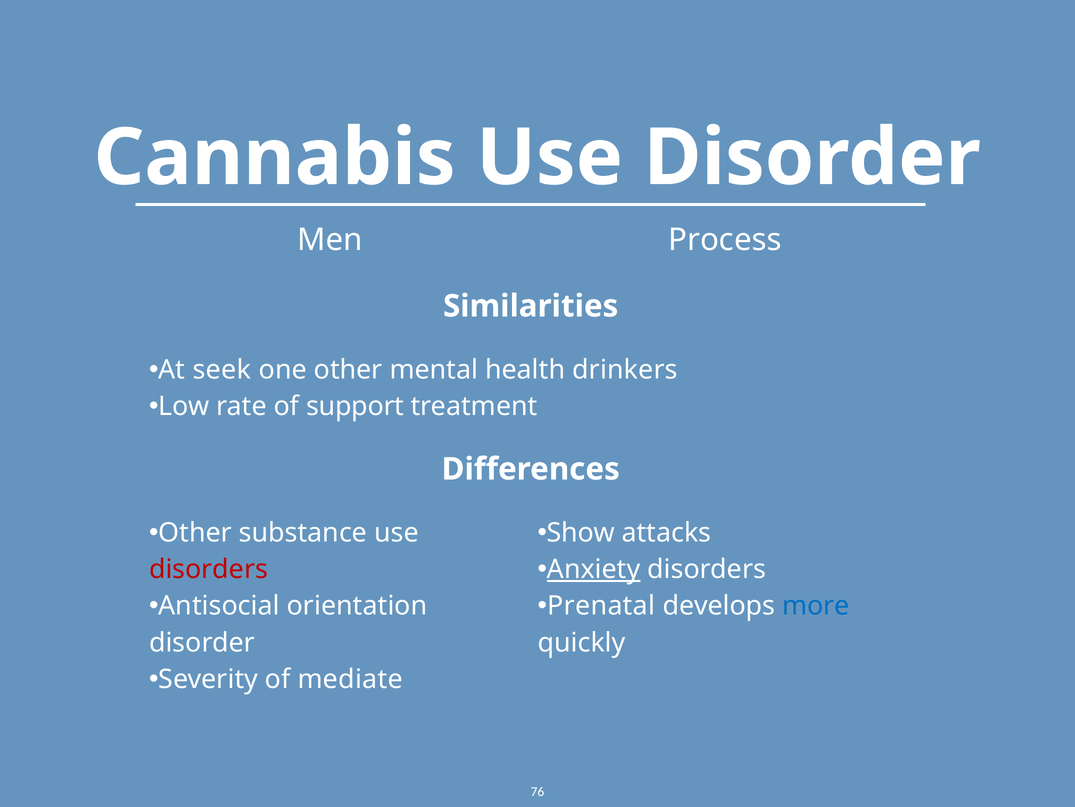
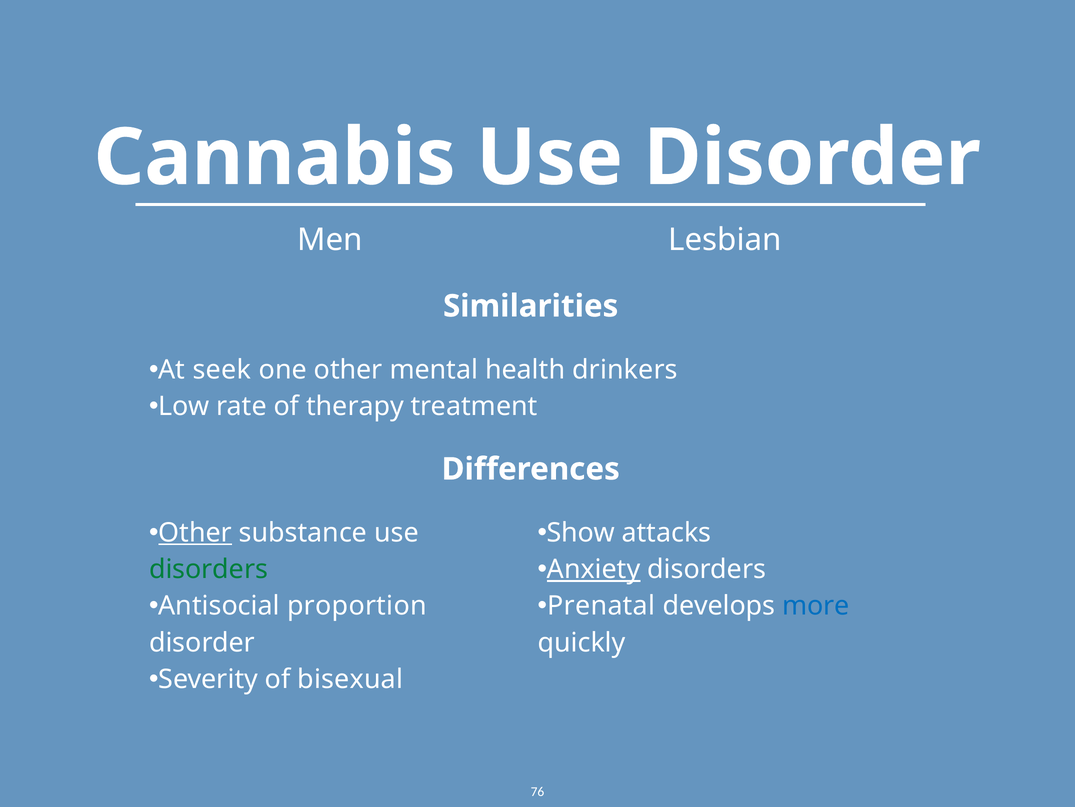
Process: Process -> Lesbian (725, 240)
support: support -> therapy (355, 406)
Other underline: none -> present (195, 532)
disorders colour: red -> green (209, 569)
orientation: orientation -> proportion (357, 605)
mediate: mediate -> bisexual (350, 679)
